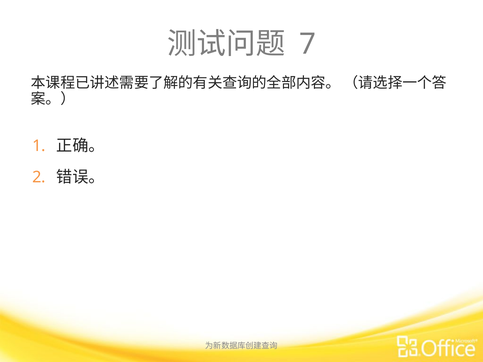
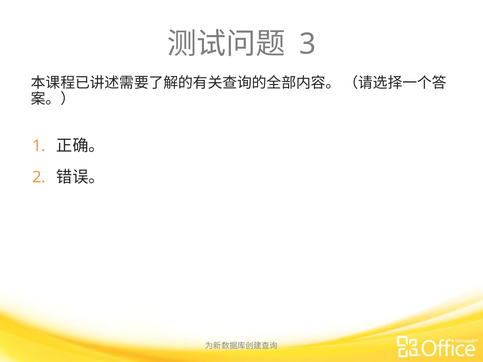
7: 7 -> 3 (307, 44)
